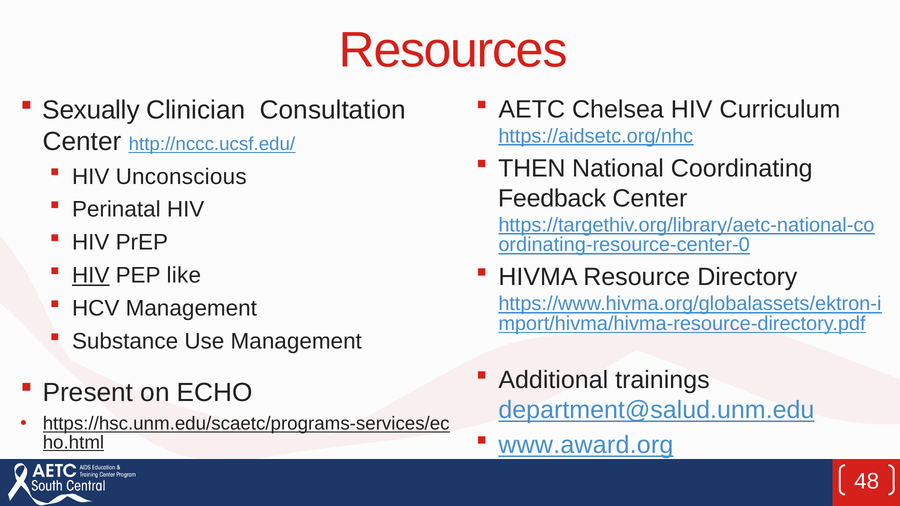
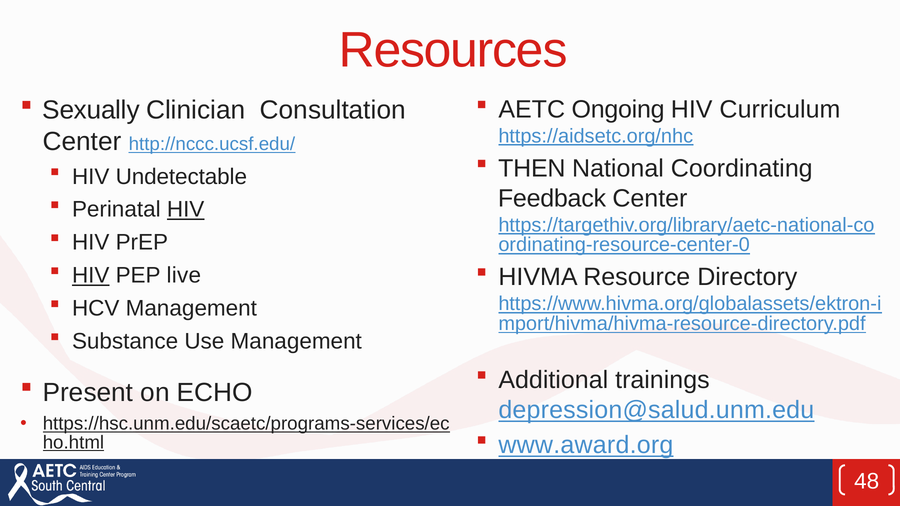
Chelsea: Chelsea -> Ongoing (618, 109)
Unconscious: Unconscious -> Undetectable (181, 177)
HIV underline: none -> present (186, 210)
like: like -> live (184, 276)
department@salud.unm.edu: department@salud.unm.edu -> depression@salud.unm.edu (656, 410)
